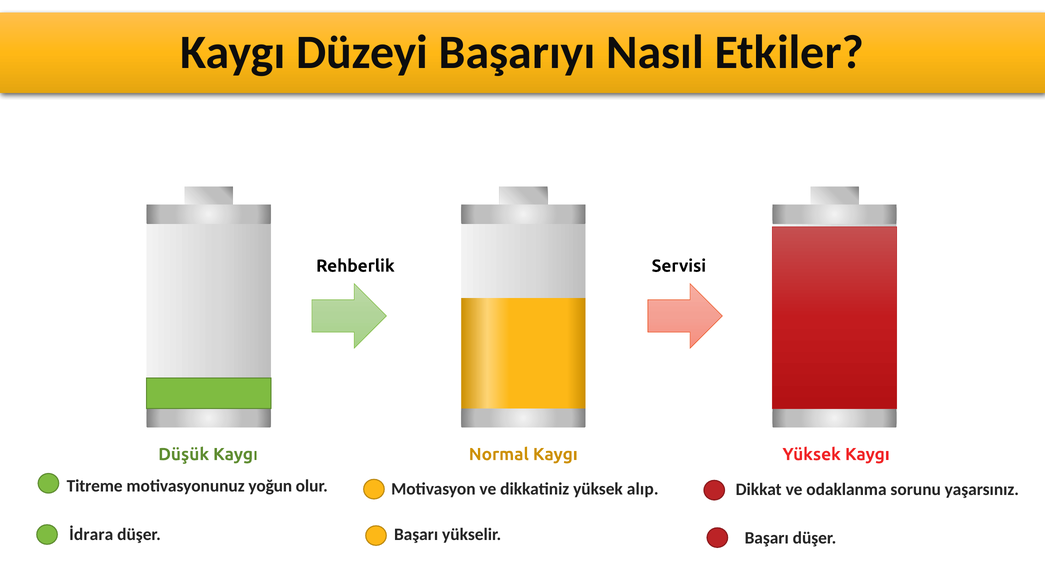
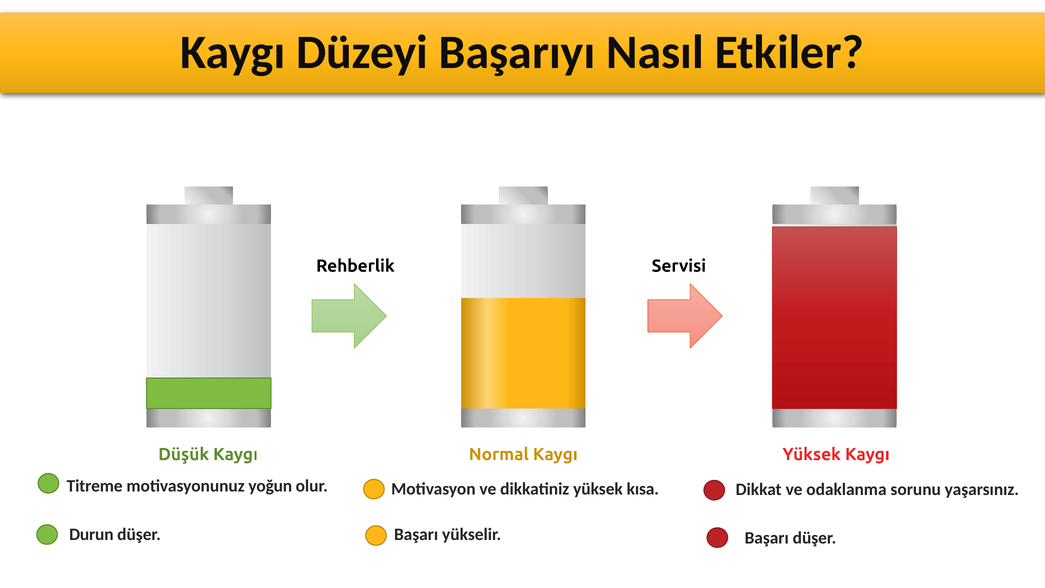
alıp: alıp -> kısa (643, 489)
İdrara: İdrara -> Durun (91, 534)
